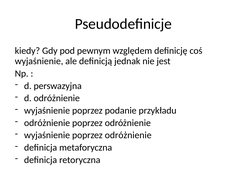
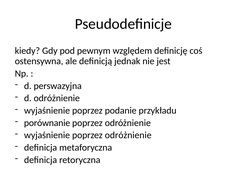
wyjaśnienie: wyjaśnienie -> ostensywna (39, 61)
odróżnienie: odróżnienie -> porównanie (47, 123)
